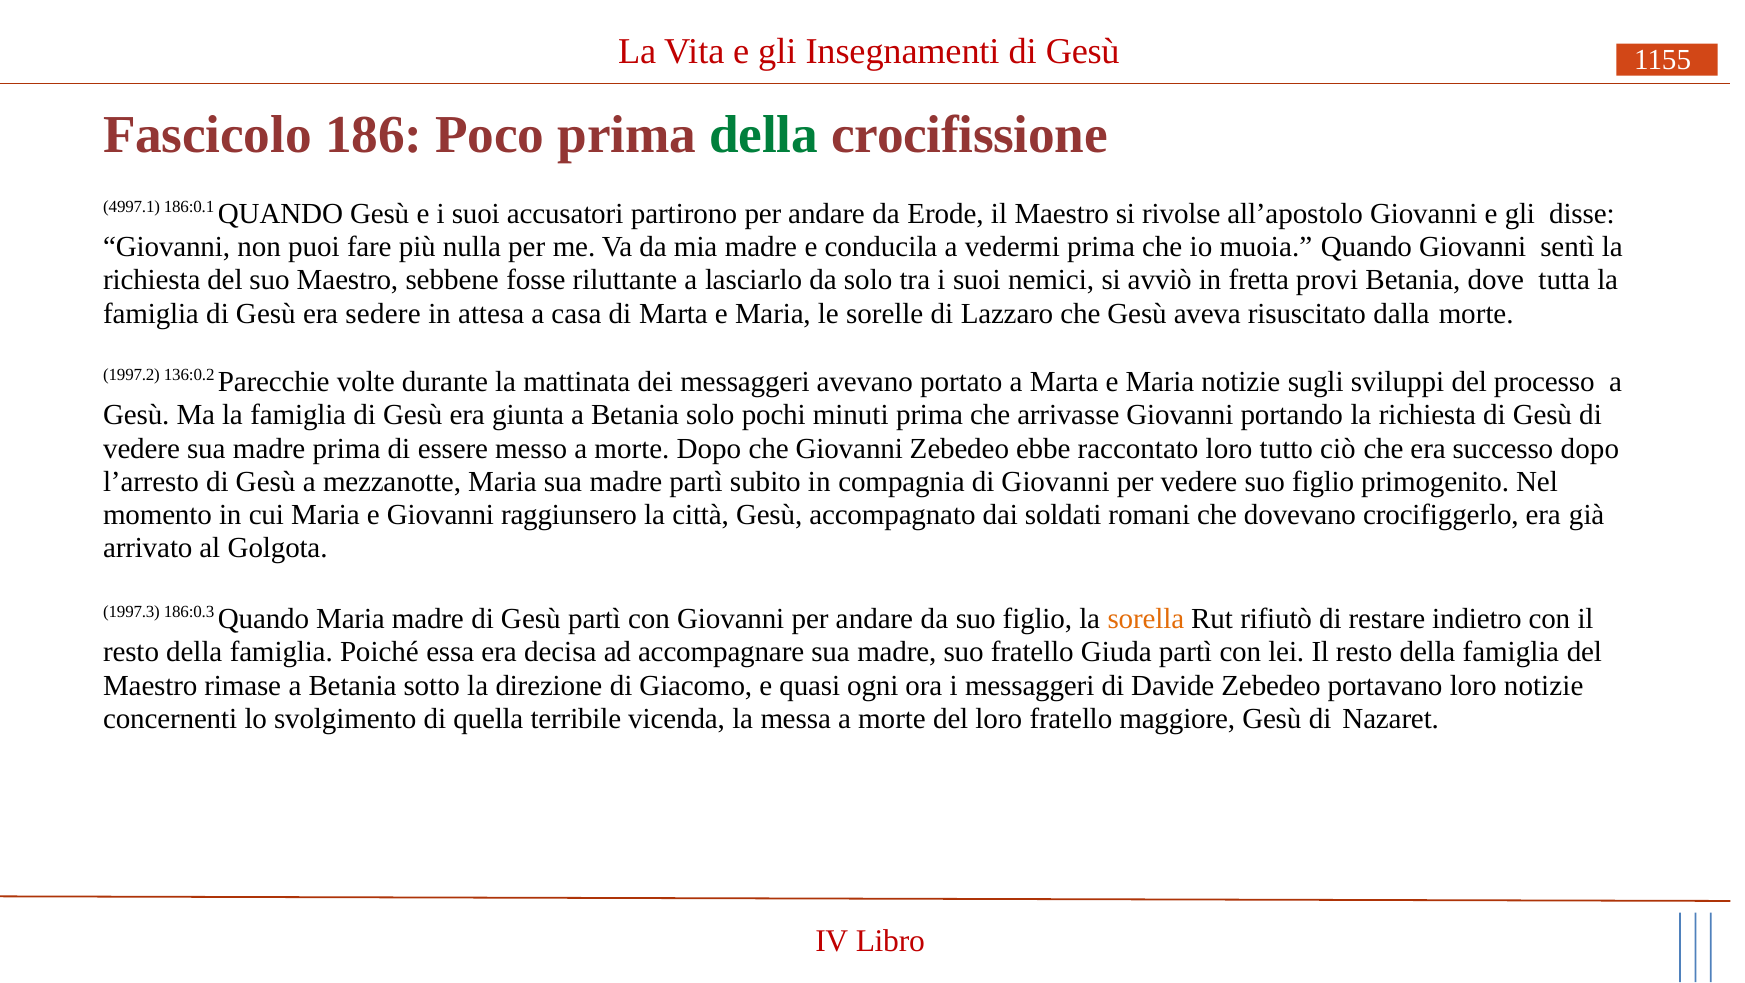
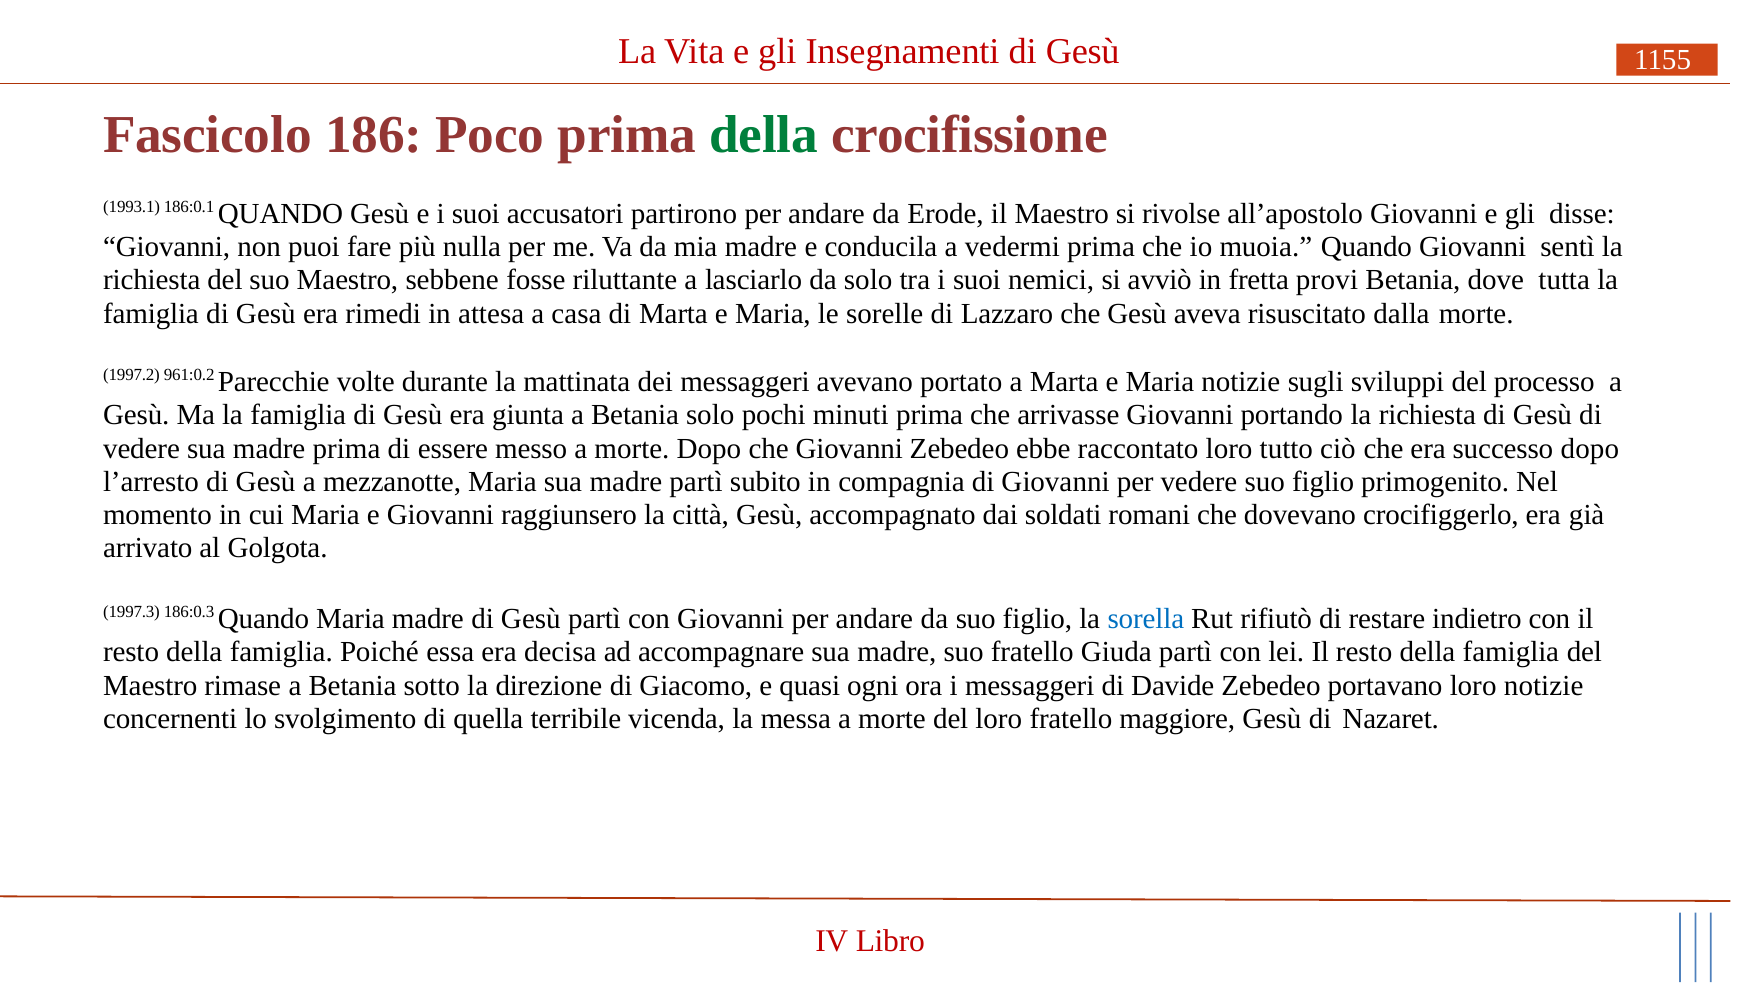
4997.1: 4997.1 -> 1993.1 (132, 207)
sedere: sedere -> rimedi (383, 313)
136:0.2: 136:0.2 -> 961:0.2 (189, 375)
sorella colour: orange -> blue (1146, 618)
